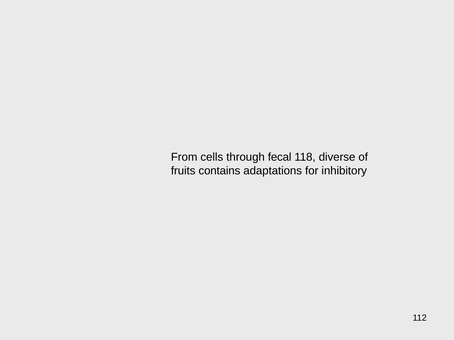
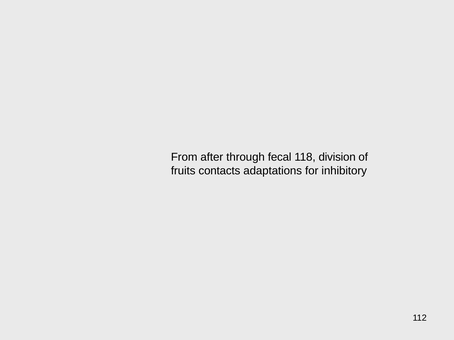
cells: cells -> after (212, 157)
diverse: diverse -> division (337, 157)
contains: contains -> contacts (219, 171)
